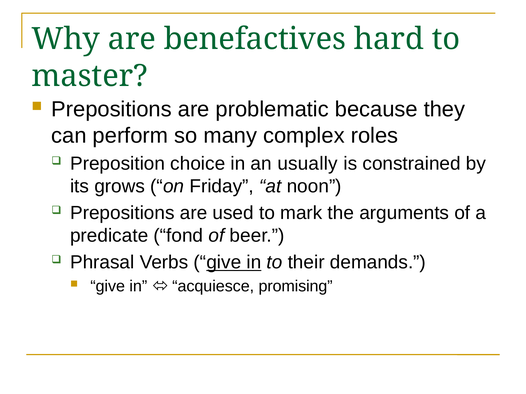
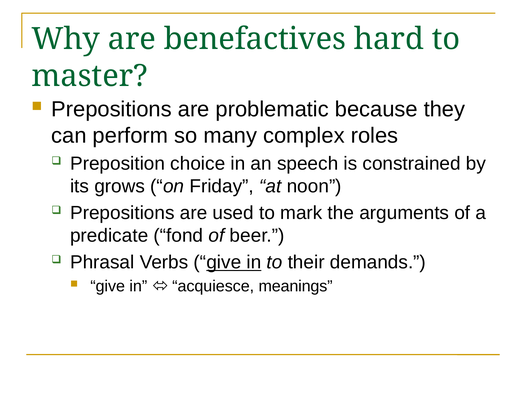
usually: usually -> speech (308, 164)
promising: promising -> meanings (296, 287)
